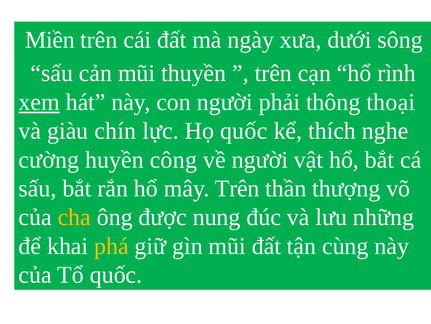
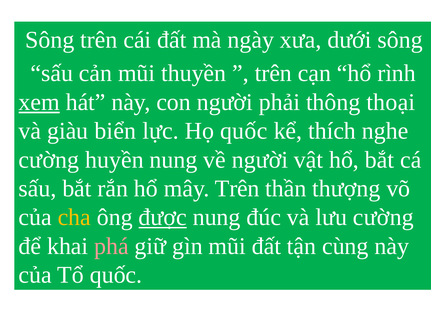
Miền: Miền -> Sông (50, 40)
chín: chín -> biển (115, 131)
huyền công: công -> nung (174, 159)
được underline: none -> present (163, 217)
lưu những: những -> cường (383, 217)
phá colour: yellow -> pink (111, 246)
